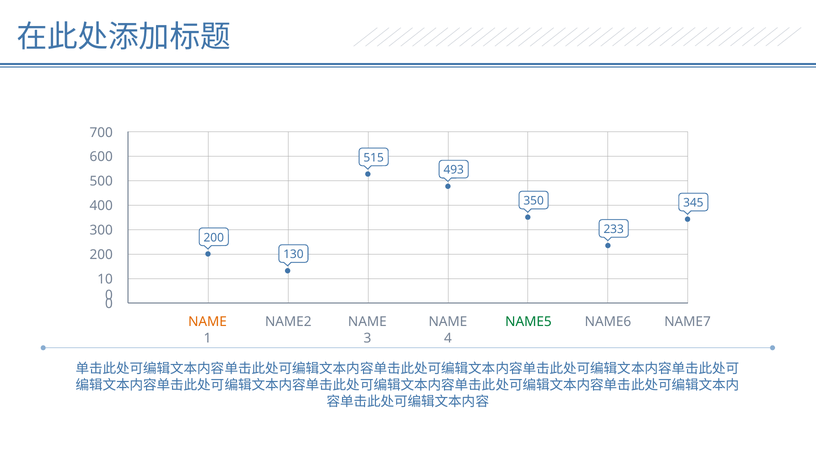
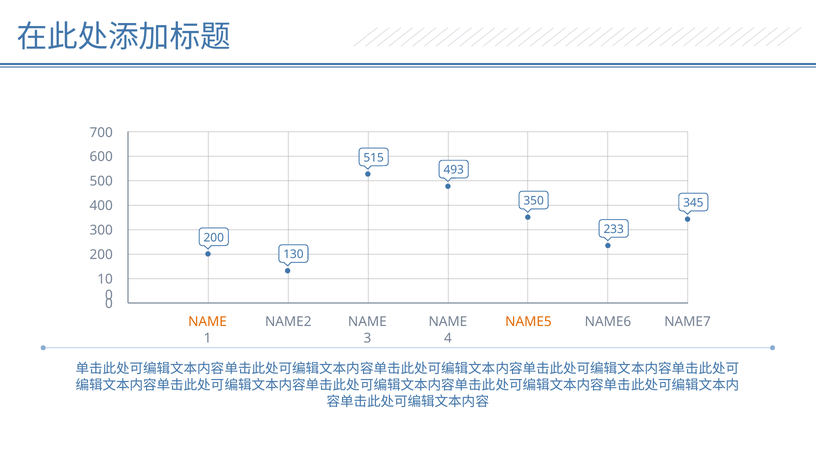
NAME5 colour: green -> orange (528, 322)
